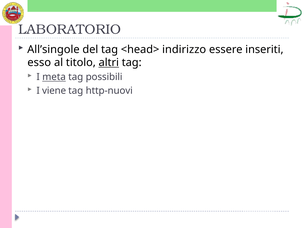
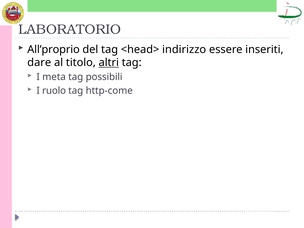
All’singole: All’singole -> All’proprio (54, 49)
esso: esso -> dare (39, 63)
meta underline: present -> none (54, 77)
viene: viene -> ruolo (54, 91)
http-nuovi: http-nuovi -> http-come (109, 91)
